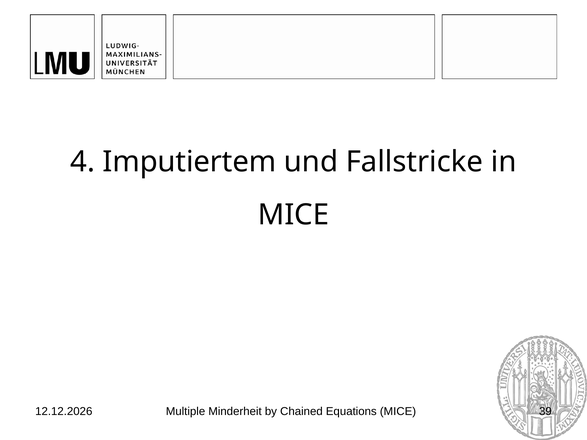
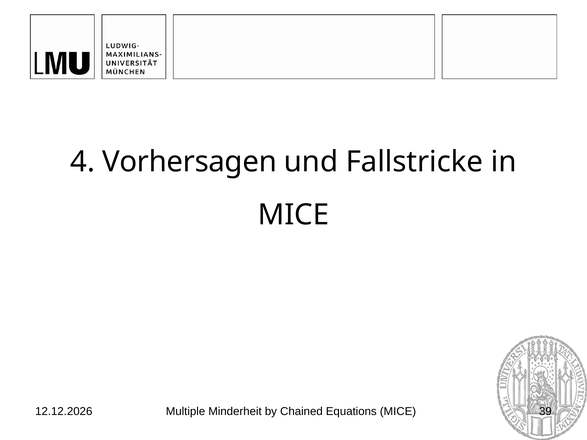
Imputiertem: Imputiertem -> Vorhersagen (189, 162)
